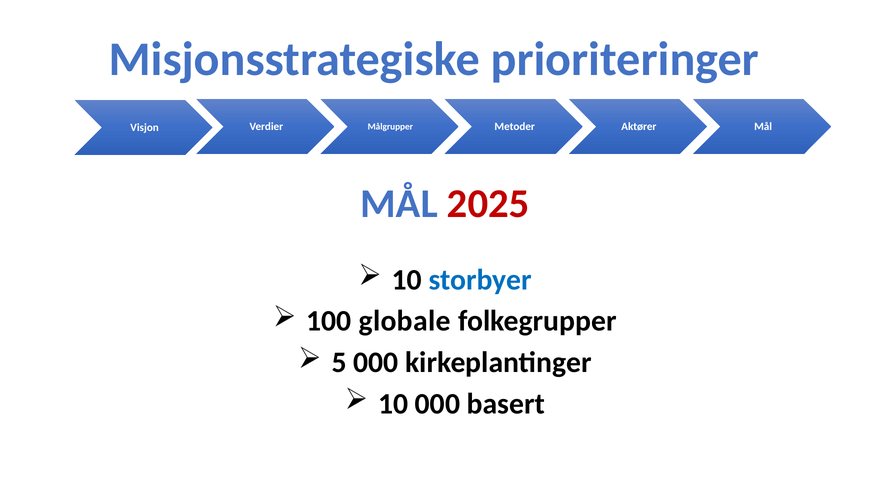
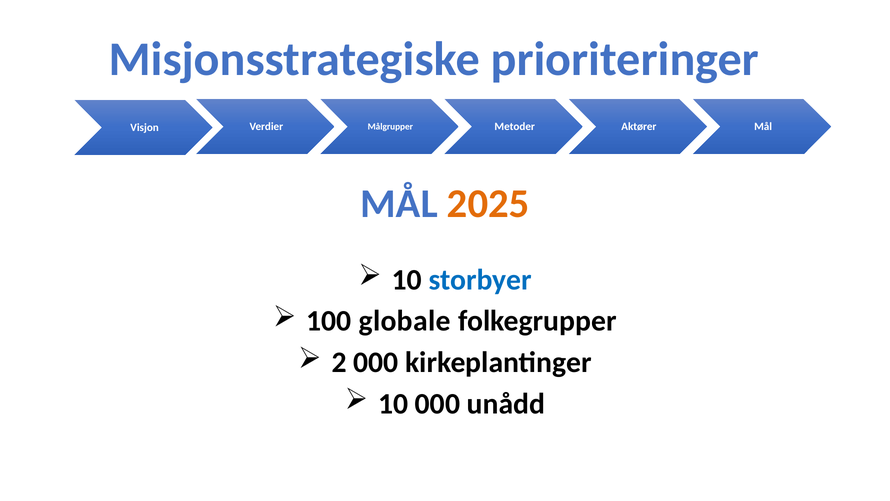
2025 colour: red -> orange (488, 204)
5: 5 -> 2 (339, 362)
basert: basert -> unådd (506, 404)
